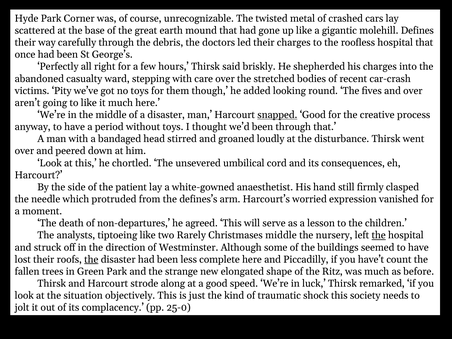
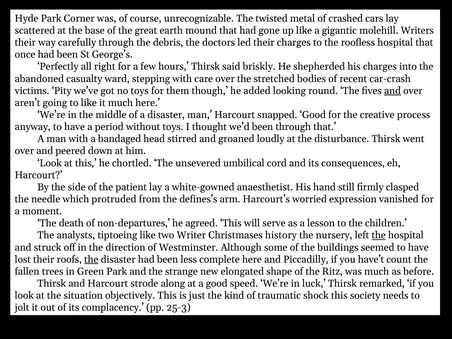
Defines: Defines -> Writers (417, 31)
and underline: none -> present (392, 91)
snapped underline: present -> none (277, 115)
Rarely: Rarely -> Writer (191, 235)
Christmases middle: middle -> history (281, 235)
25-0: 25-0 -> 25-3 (179, 308)
